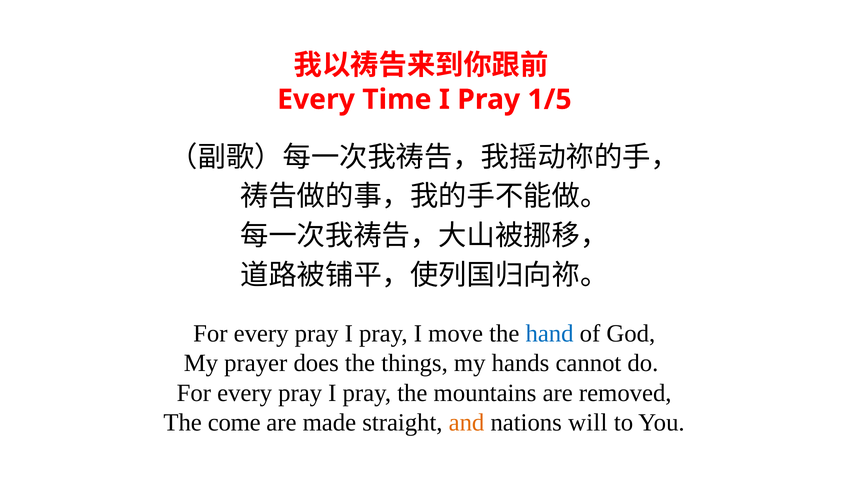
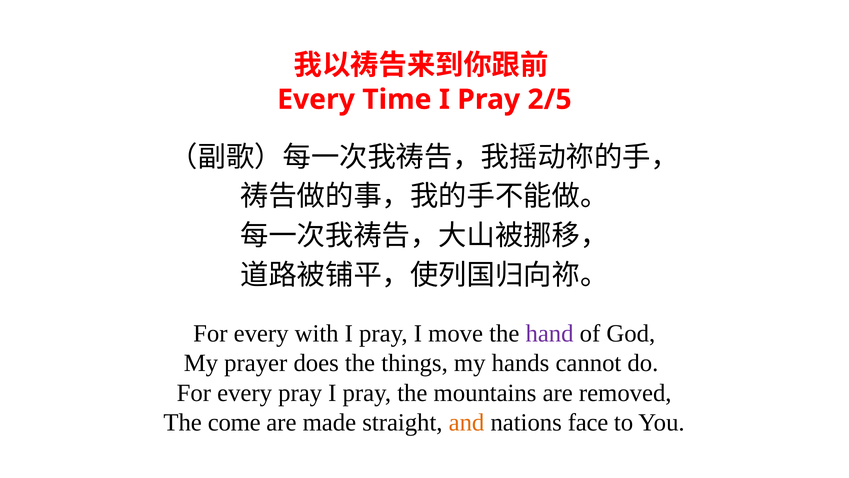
1/5: 1/5 -> 2/5 (550, 99)
pray: pray -> with (317, 333)
hand colour: blue -> purple (550, 333)
will: will -> face (588, 422)
